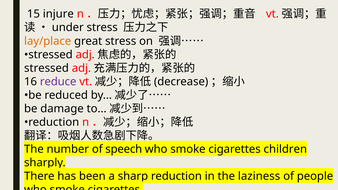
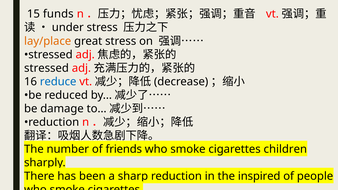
injure: injure -> funds (58, 14)
reduce colour: purple -> blue (58, 82)
speech: speech -> friends (124, 149)
laziness: laziness -> inspired (259, 176)
